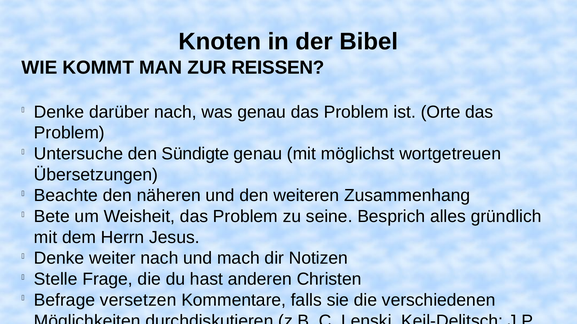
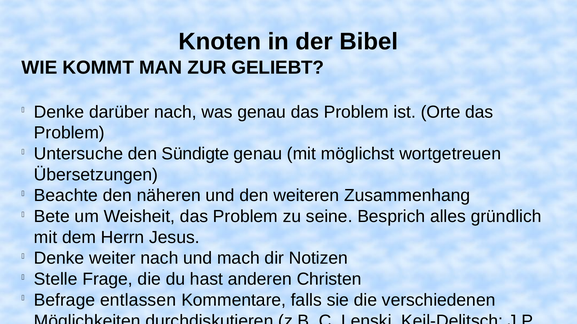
REISSEN: REISSEN -> GELIEBT (278, 68)
versetzen: versetzen -> entlassen (138, 301)
